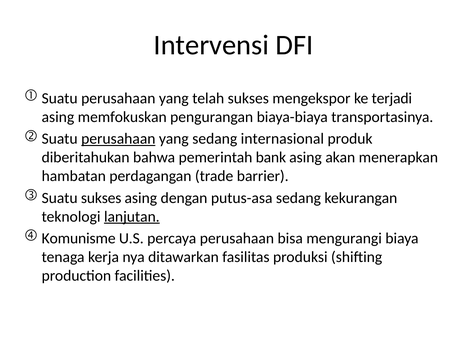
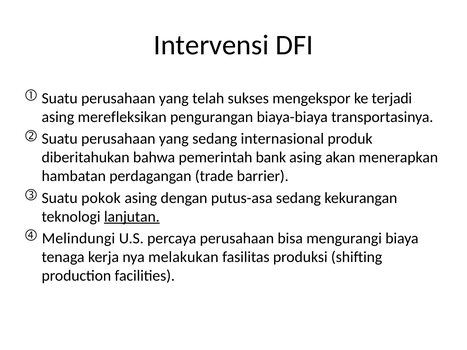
memfokuskan: memfokuskan -> merefleksikan (122, 117)
perusahaan underline: present -> none (118, 139)
Suatu sukses: sukses -> pokok (101, 198)
Komunisme: Komunisme -> Melindungi (78, 238)
ditawarkan: ditawarkan -> melakukan (183, 257)
